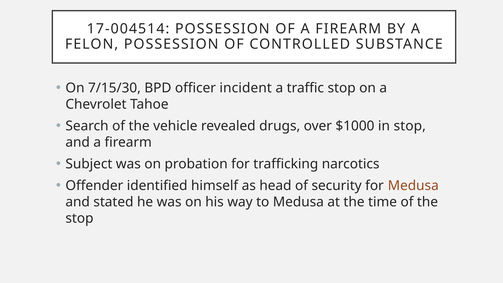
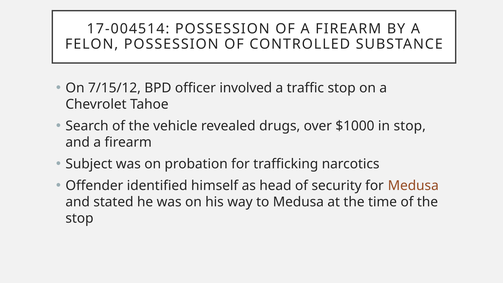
7/15/30: 7/15/30 -> 7/15/12 (114, 88)
incident: incident -> involved (246, 88)
